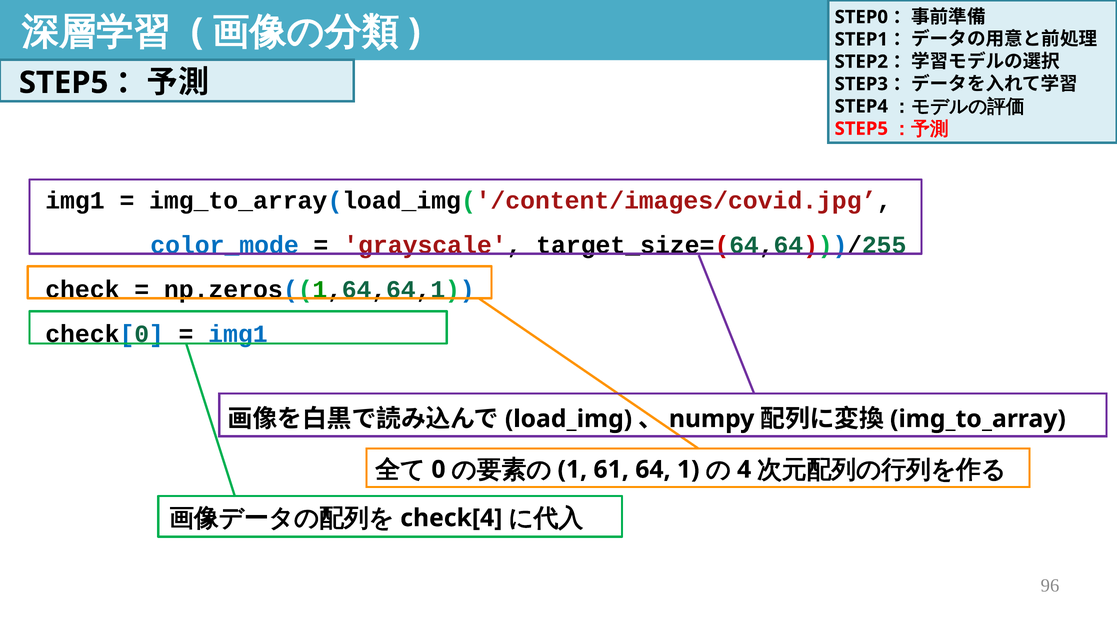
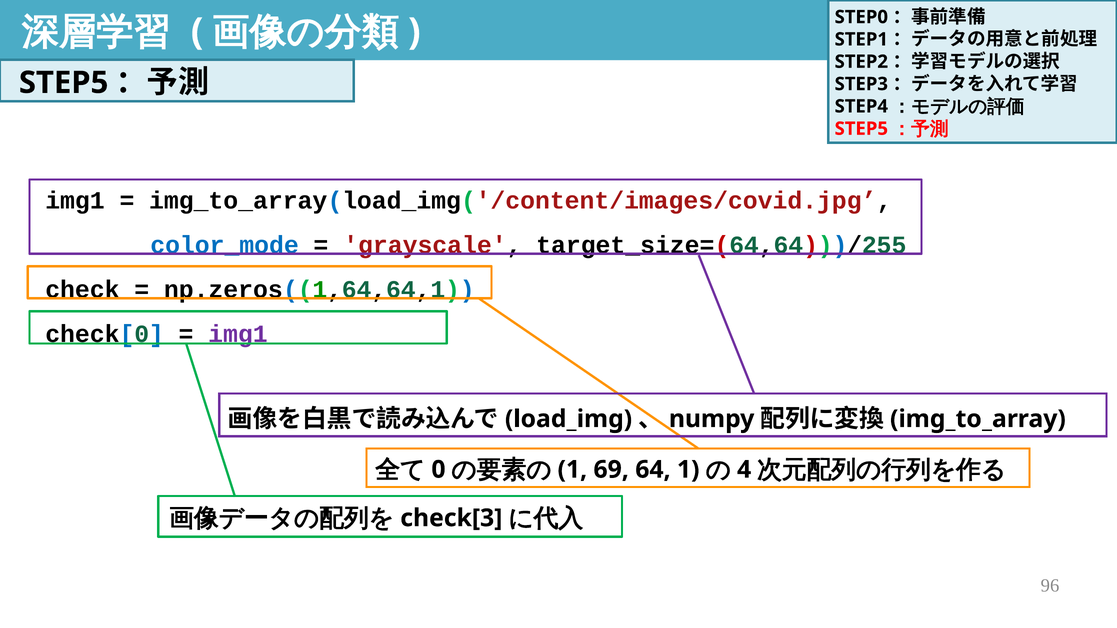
img1 colour: blue -> purple (238, 334)
61: 61 -> 69 (611, 470)
check[4: check[4 -> check[3 (451, 518)
